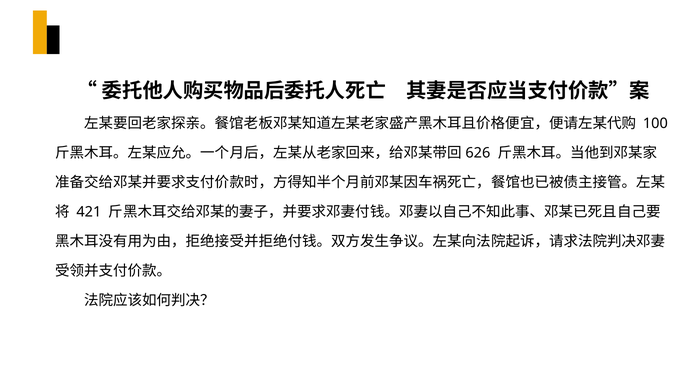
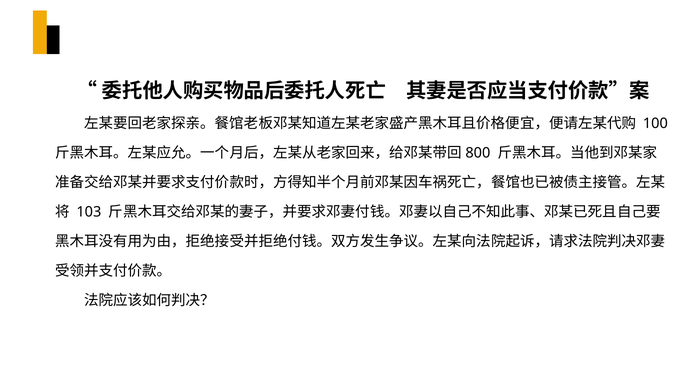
626: 626 -> 800 (478, 153)
421: 421 -> 103 (89, 212)
